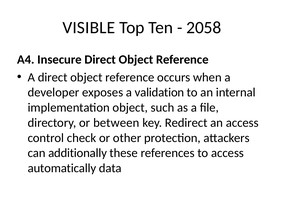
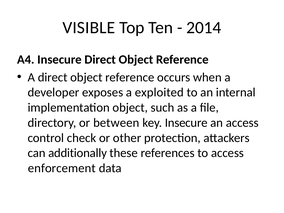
2058: 2058 -> 2014 (204, 27)
validation: validation -> exploited (159, 92)
key Redirect: Redirect -> Insecure (186, 123)
automatically: automatically -> enforcement (62, 168)
